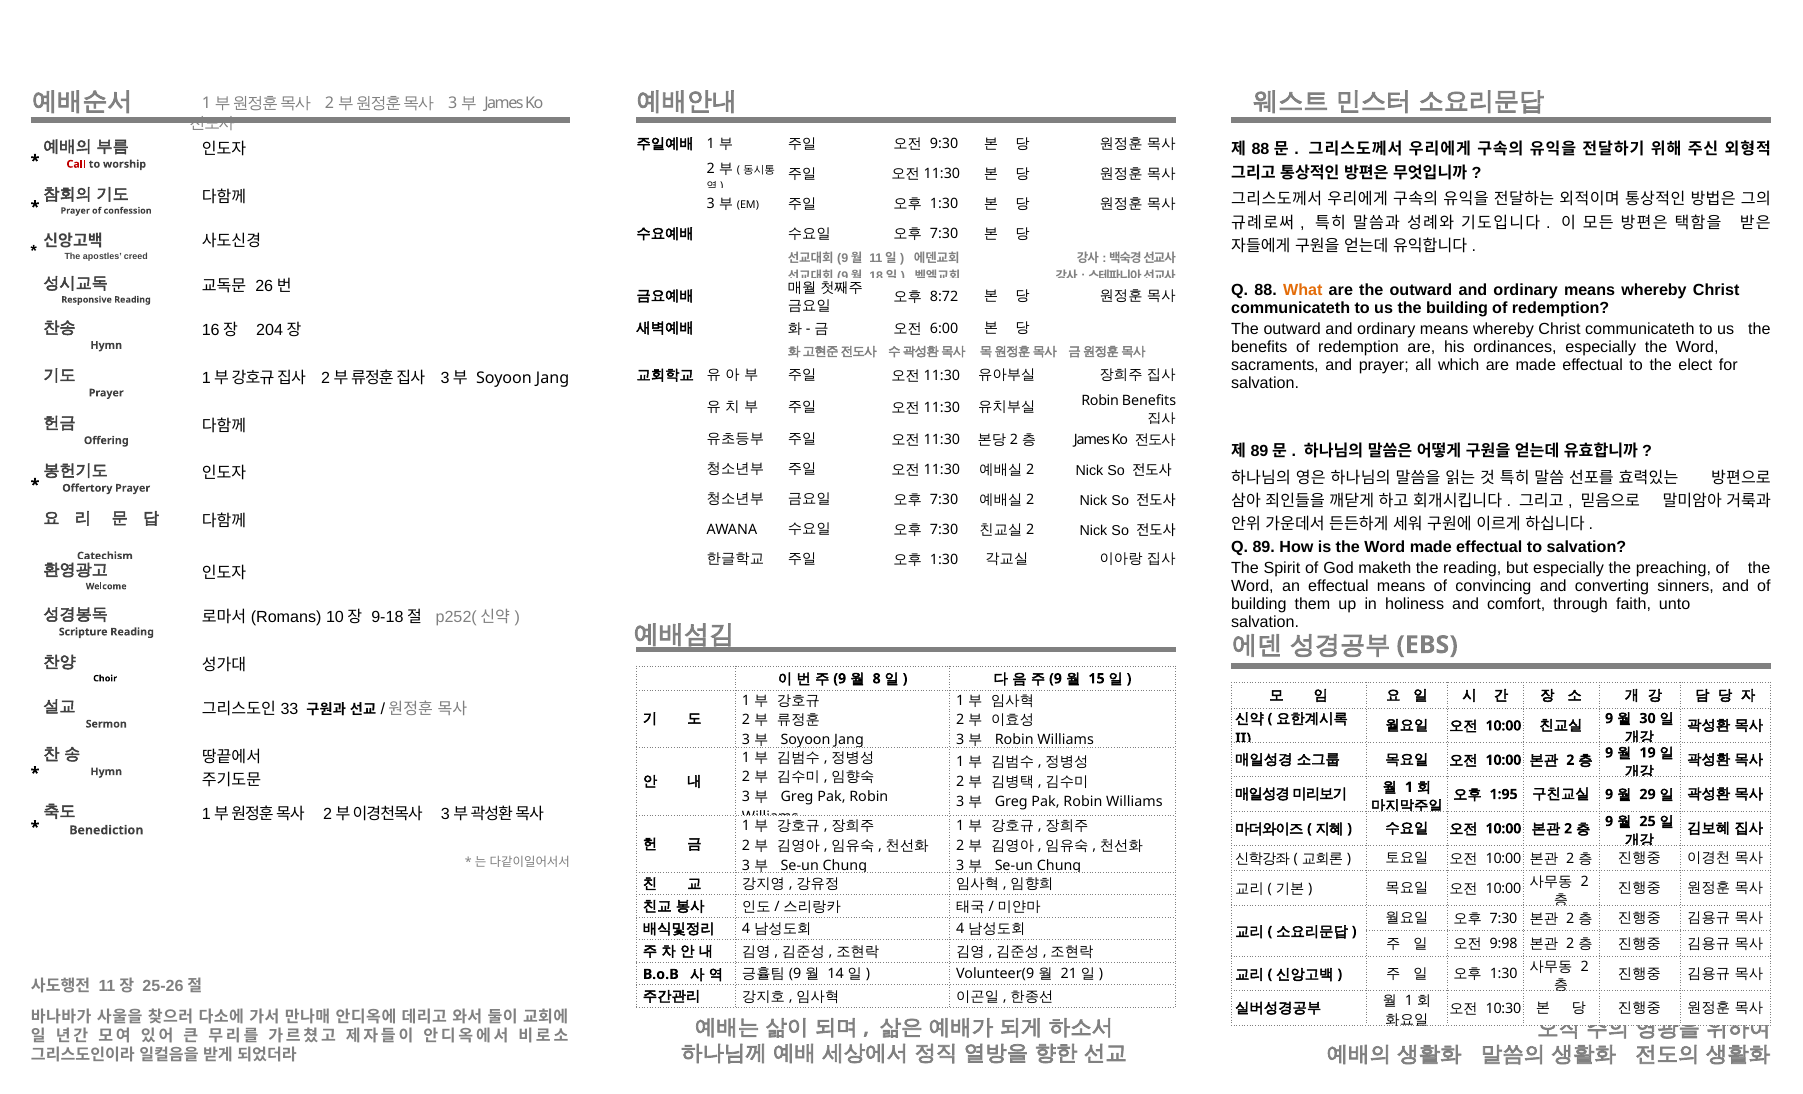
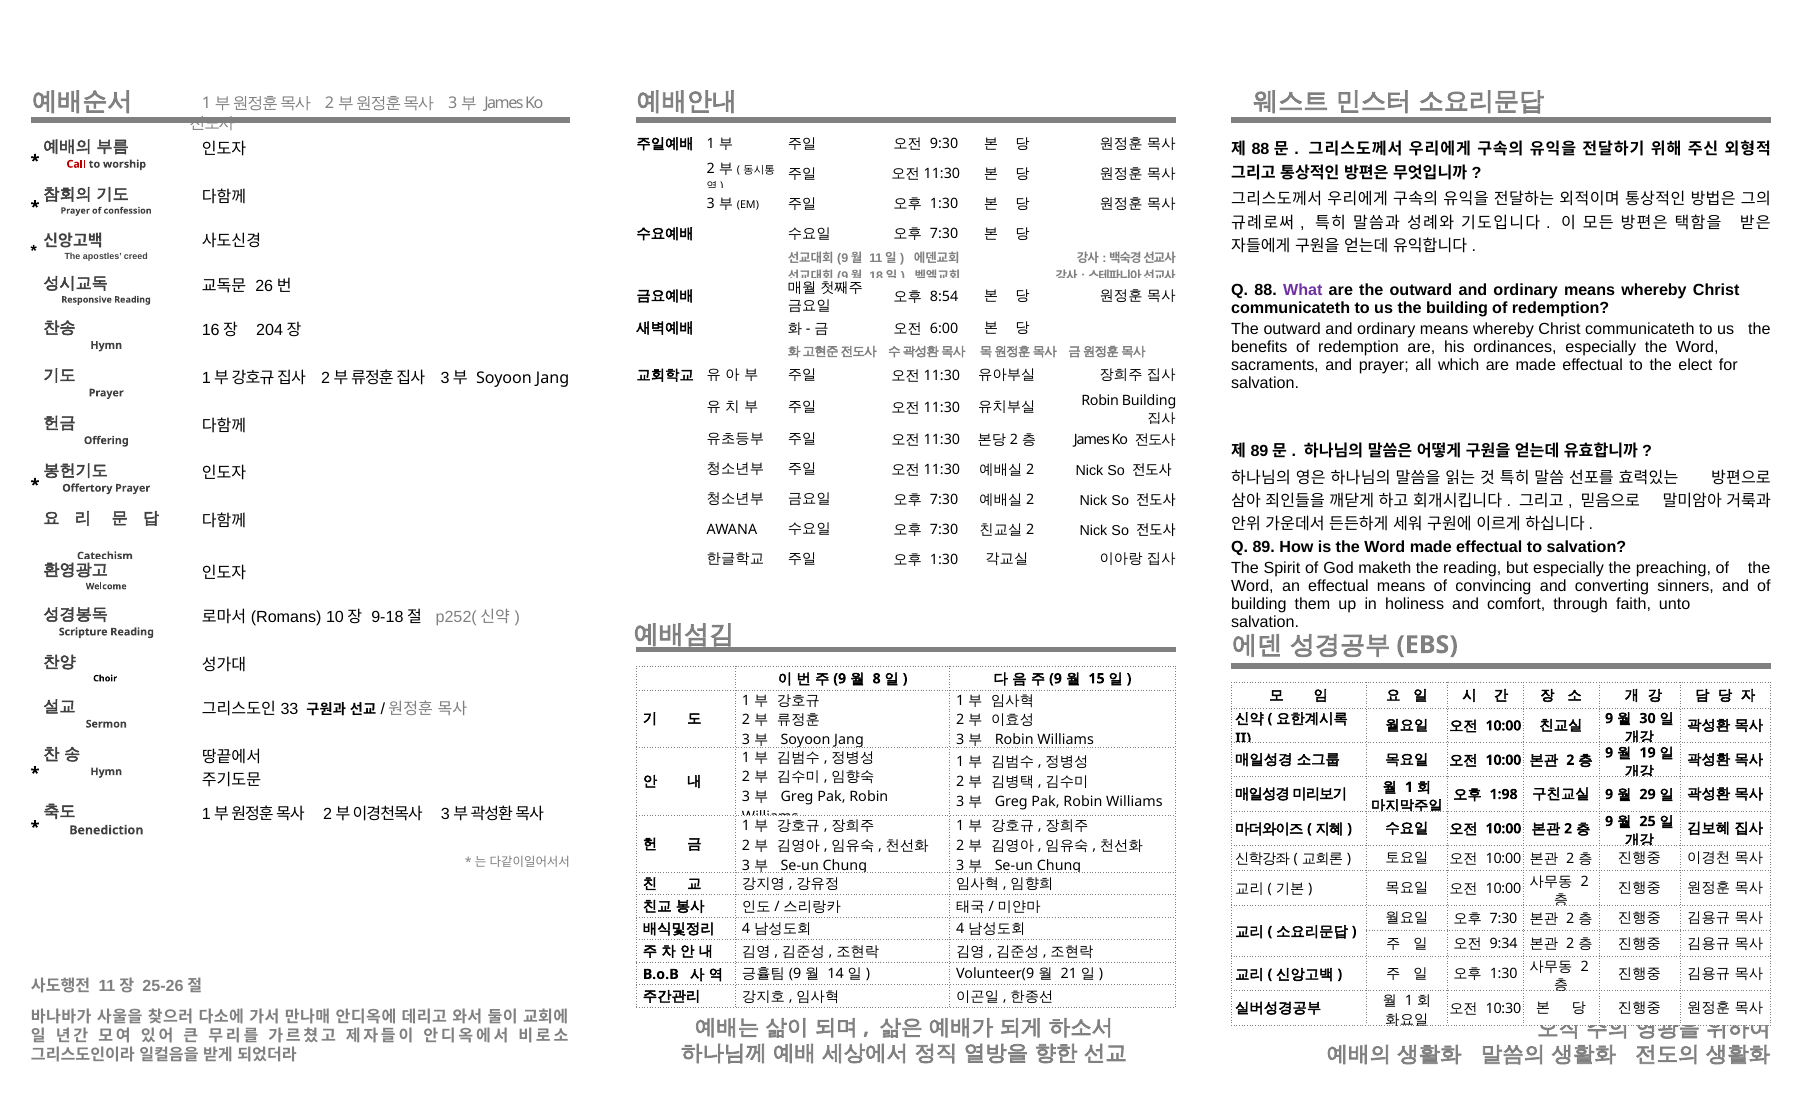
What colour: orange -> purple (1303, 290)
8:72: 8:72 -> 8:54 (944, 297)
Robin Benefits: Benefits -> Building (1149, 401)
1:95: 1:95 -> 1:98 (1504, 795)
9:98: 9:98 -> 9:34 (1504, 945)
